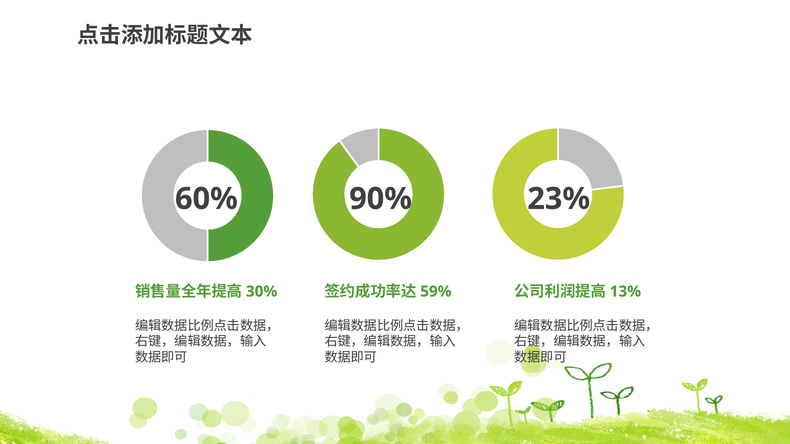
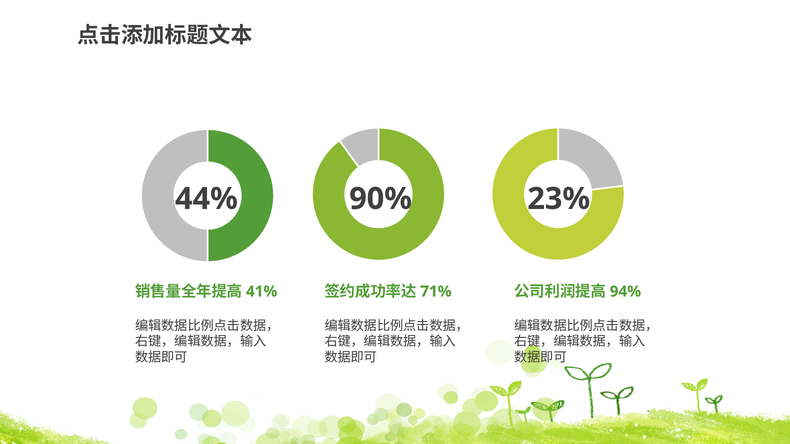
60%: 60% -> 44% (206, 199)
30%: 30% -> 41% (262, 292)
59%: 59% -> 71% (436, 292)
13%: 13% -> 94% (625, 292)
